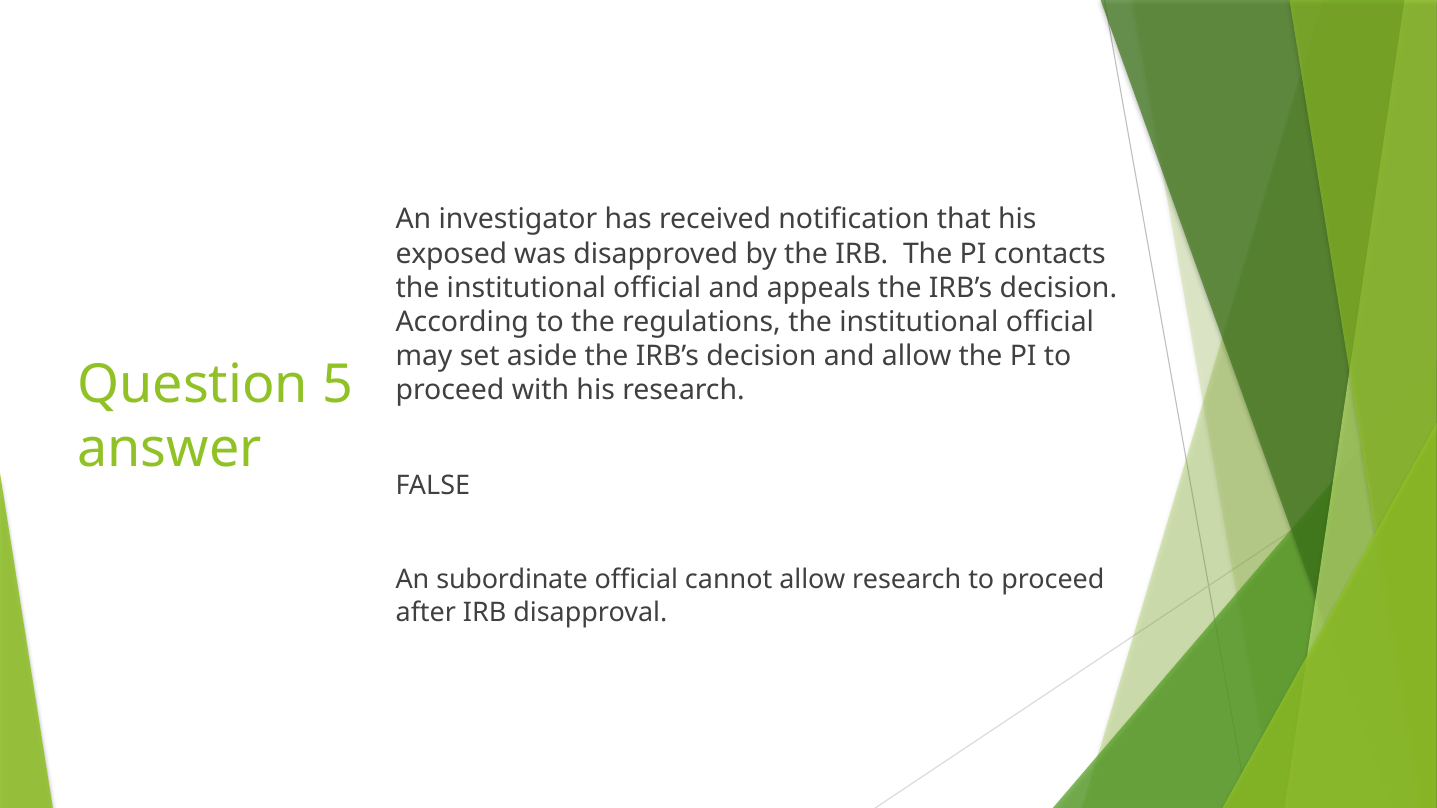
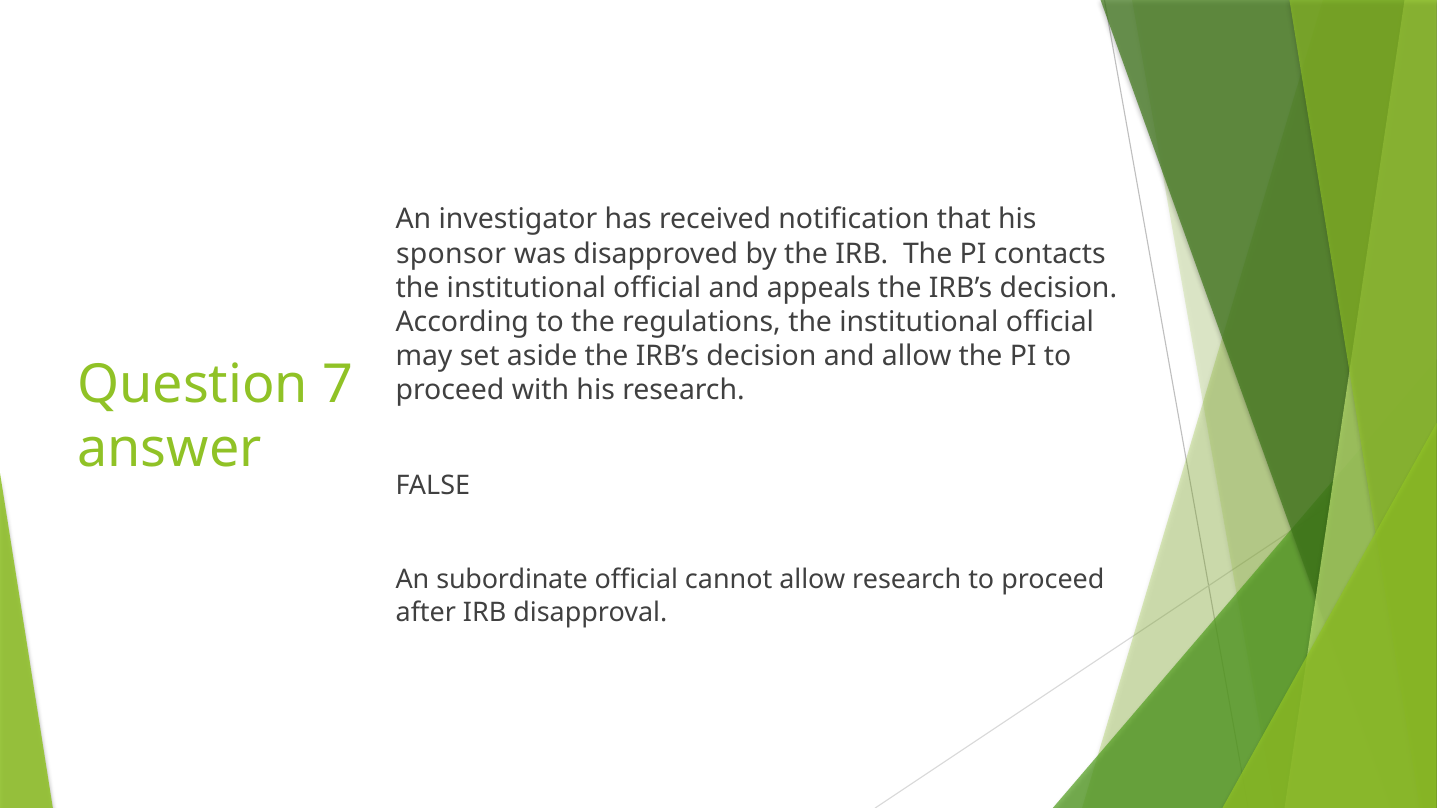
exposed: exposed -> sponsor (451, 254)
5: 5 -> 7 (338, 385)
